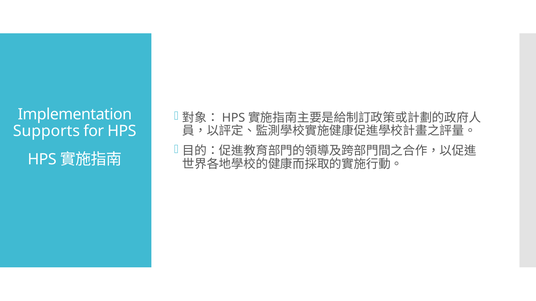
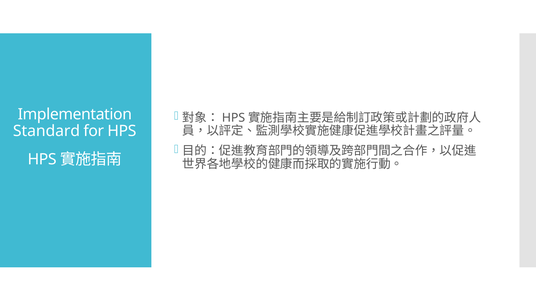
Supports: Supports -> Standard (46, 131)
